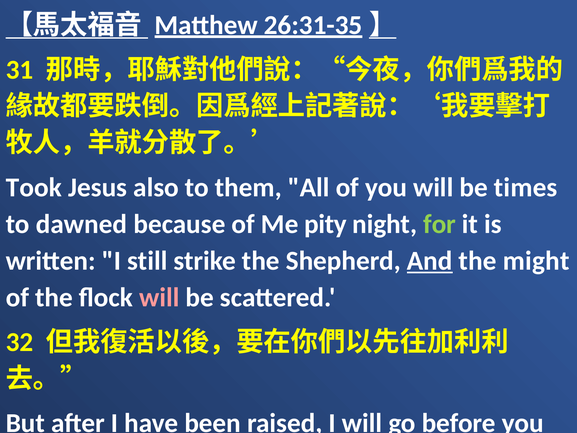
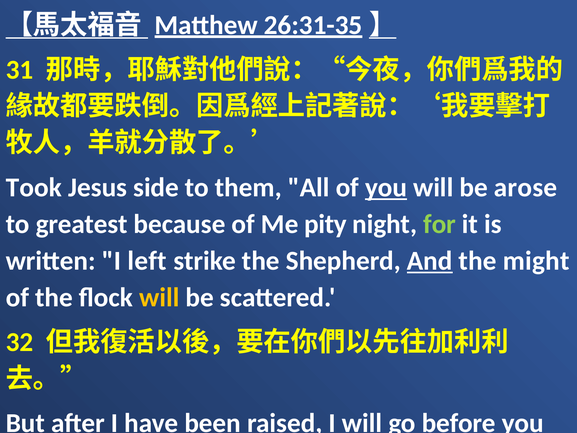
also: also -> side (156, 187)
you underline: none -> present (386, 187)
times: times -> arose (526, 187)
dawned: dawned -> greatest (82, 224)
still: still -> left (147, 261)
will colour: pink -> yellow (159, 297)
